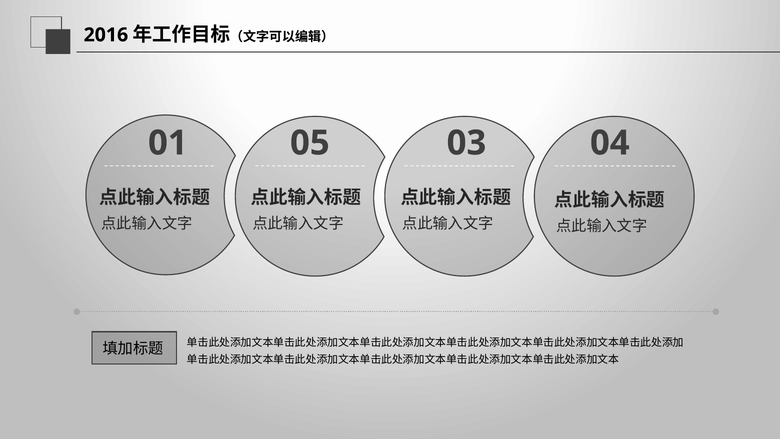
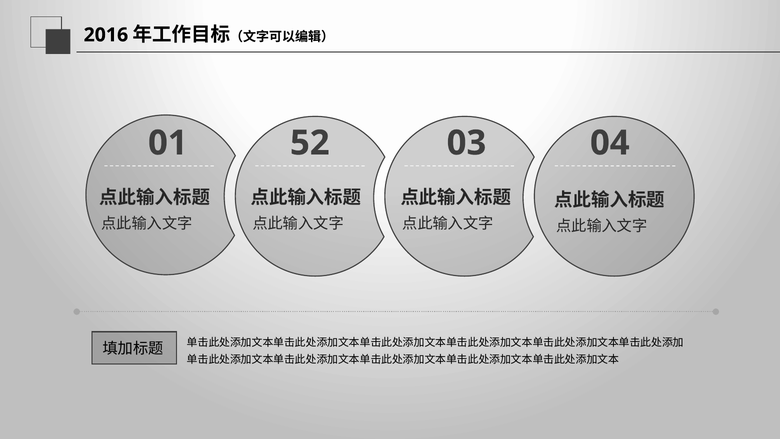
05: 05 -> 52 (310, 143)
